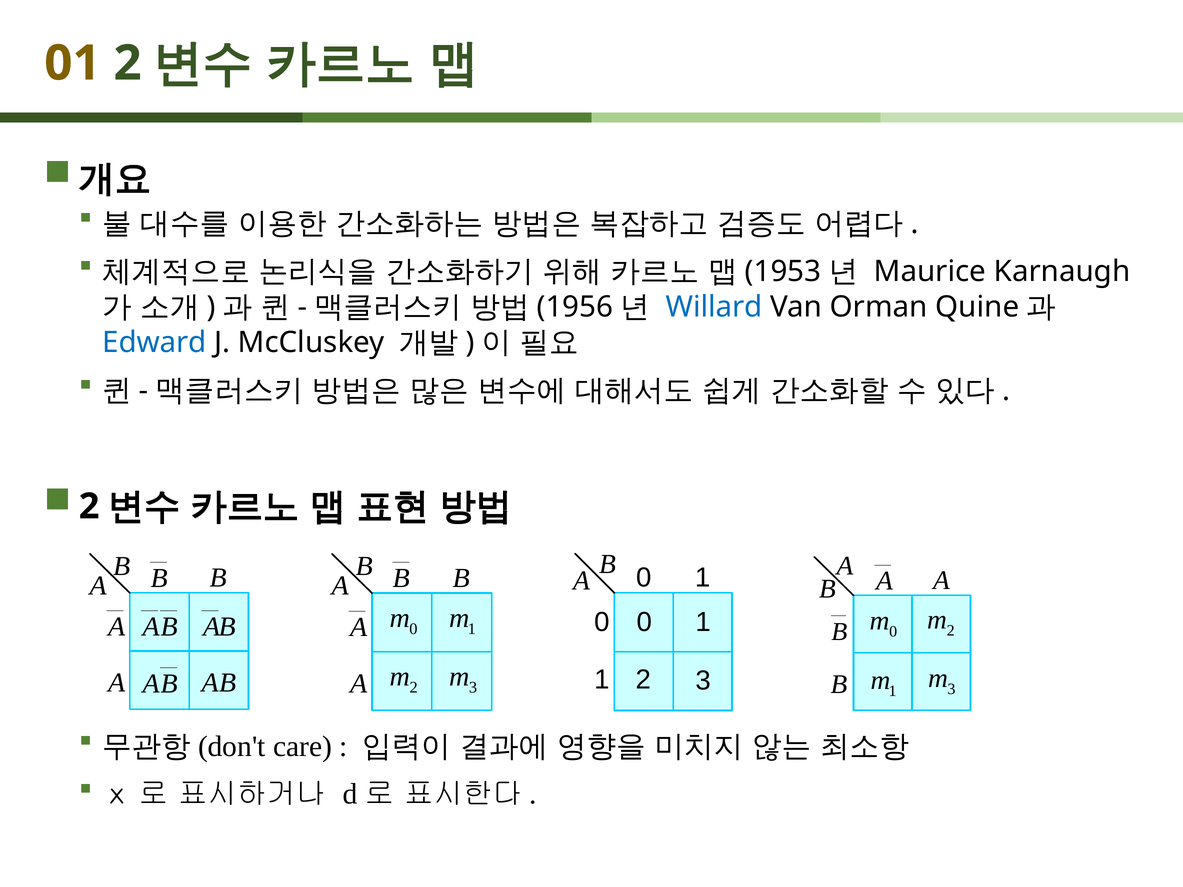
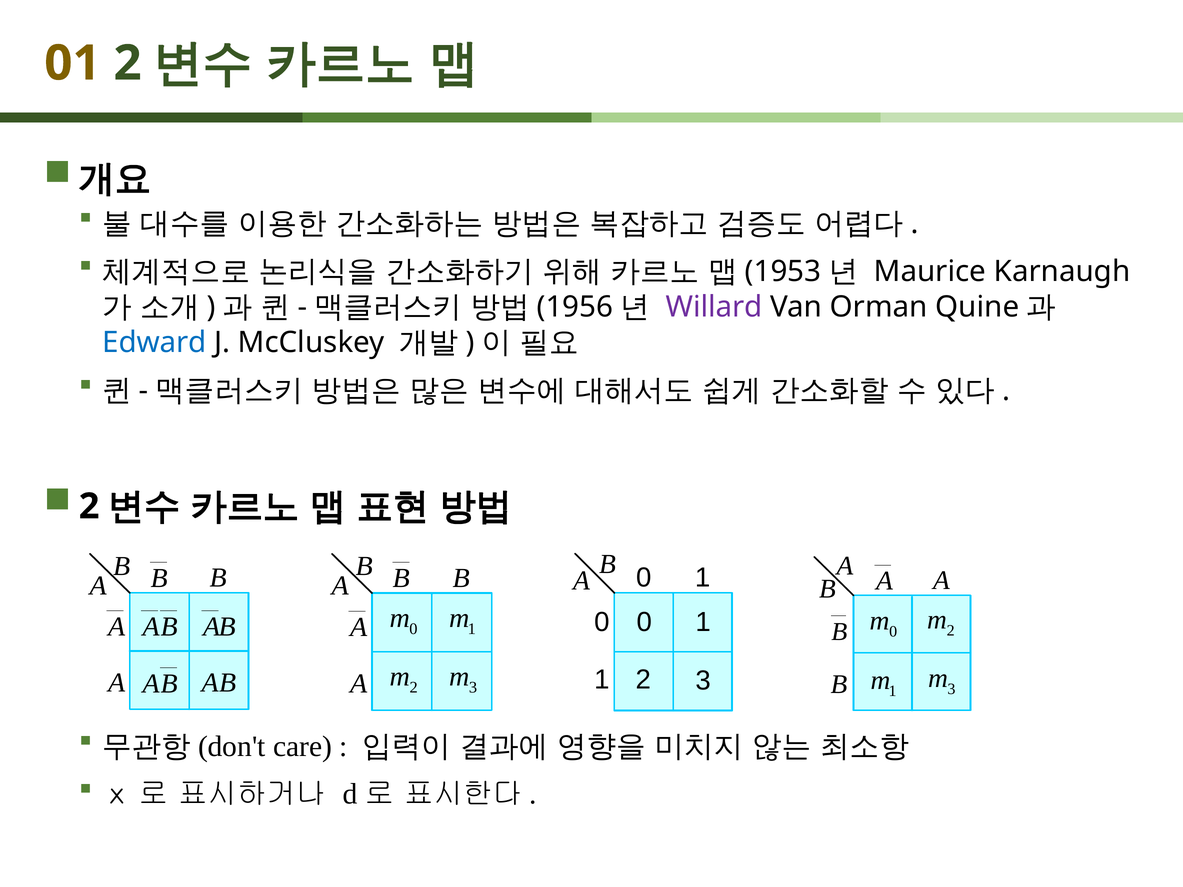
Willard colour: blue -> purple (714, 307)
